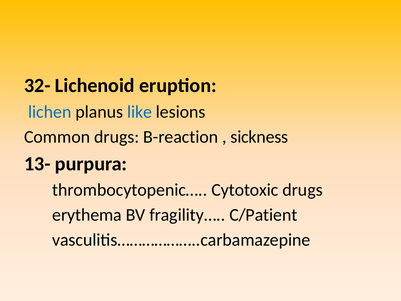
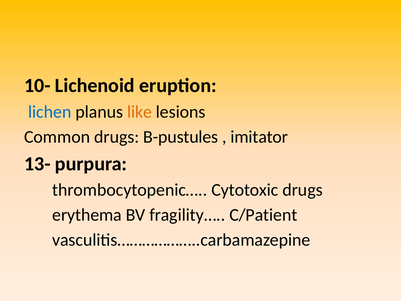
32-: 32- -> 10- (37, 86)
like colour: blue -> orange (140, 112)
B-reaction: B-reaction -> B-pustules (181, 137)
sickness: sickness -> imitator (259, 137)
